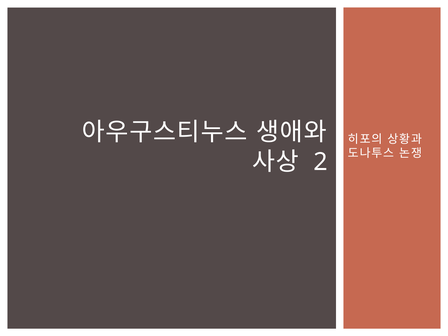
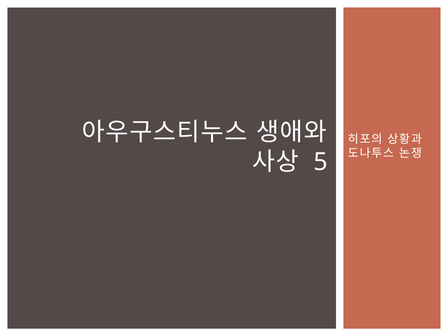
2: 2 -> 5 (321, 162)
